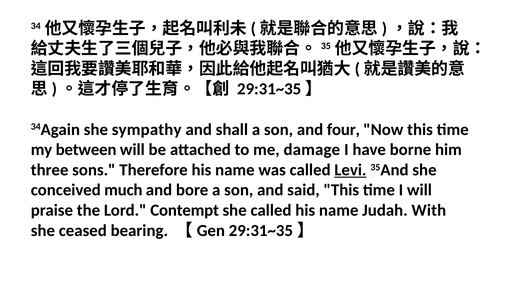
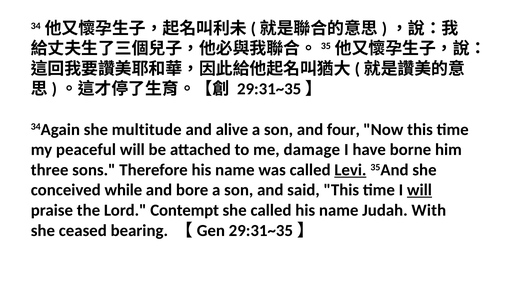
sympathy: sympathy -> multitude (147, 130)
shall: shall -> alive (232, 130)
between: between -> peaceful (86, 150)
much: much -> while (123, 190)
will underline: none -> present (419, 190)
